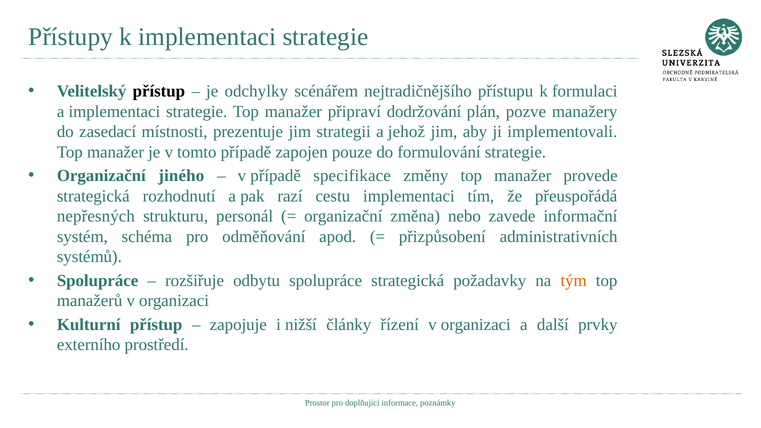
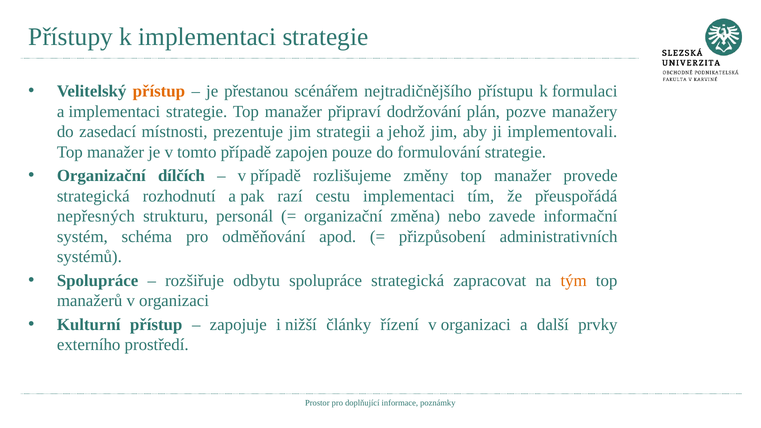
přístup colour: black -> orange (159, 91)
odchylky: odchylky -> přestanou (256, 91)
jiného: jiného -> dílčích (181, 176)
specifikace: specifikace -> rozlišujeme (352, 176)
požadavky: požadavky -> zapracovat (490, 281)
